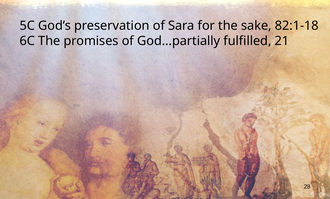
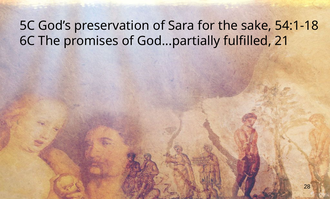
82:1-18: 82:1-18 -> 54:1-18 (297, 26)
